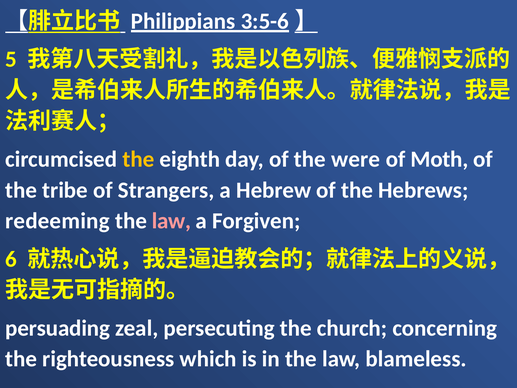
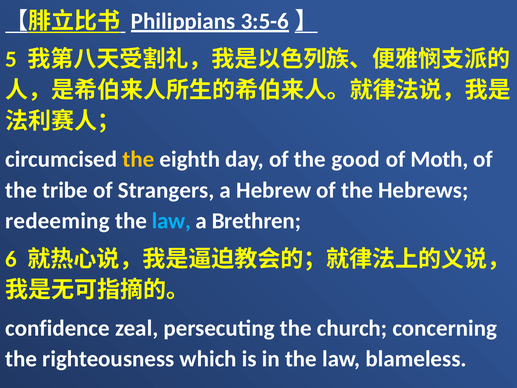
were: were -> good (356, 159)
law colour: pink -> light blue (171, 221)
Forgiven: Forgiven -> Brethren (256, 221)
persuading: persuading -> confidence (58, 328)
